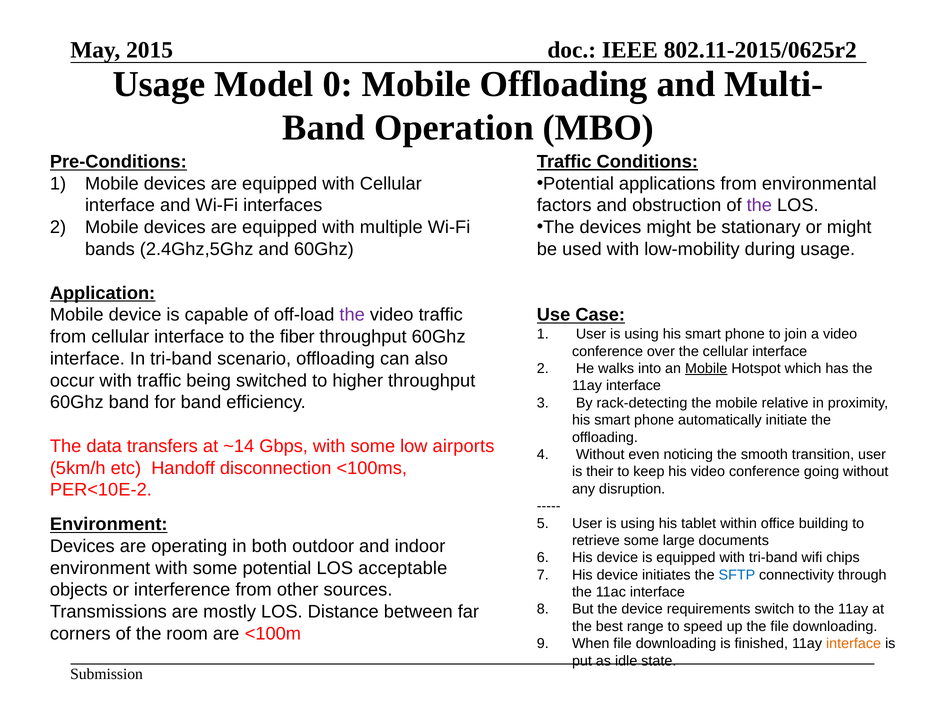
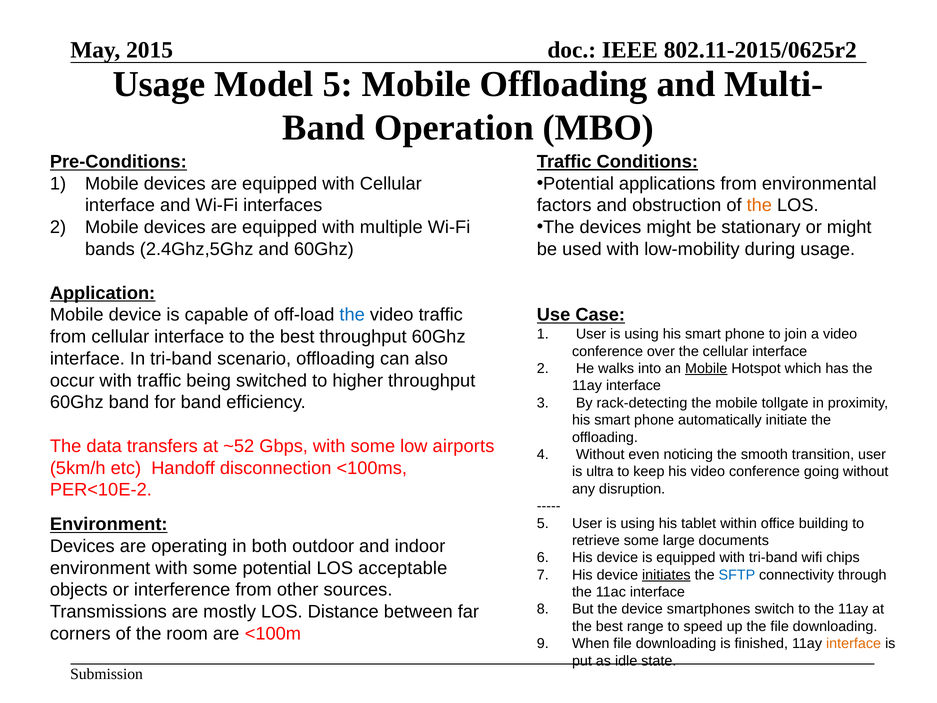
Model 0: 0 -> 5 (338, 84)
the colour: purple -> orange (759, 205)
the colour: purple -> blue (352, 315)
to the fiber: fiber -> best (297, 337)
relative: relative -> tollgate (785, 403)
~14: ~14 -> ~52 (239, 446)
their: their -> ultra (600, 472)
initiates underline: none -> present (666, 575)
requirements: requirements -> smartphones (709, 609)
